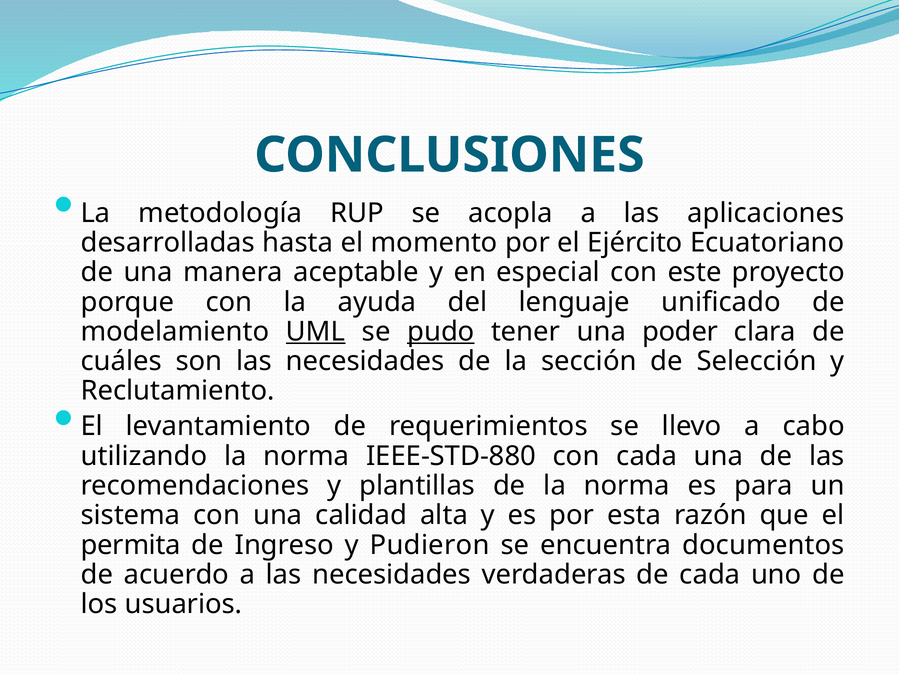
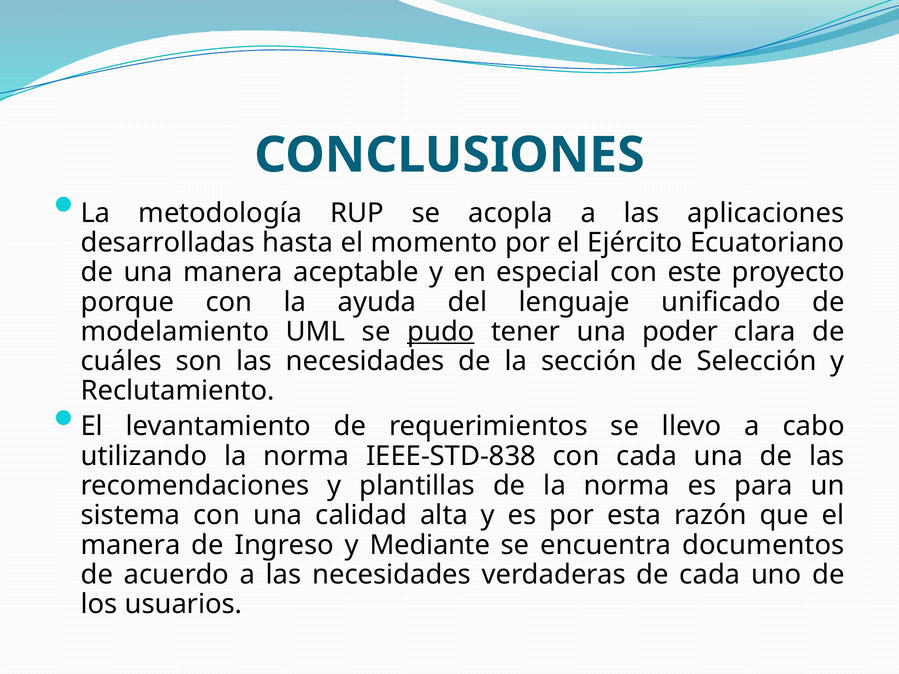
UML underline: present -> none (316, 332)
IEEE-STD-880: IEEE-STD-880 -> IEEE-STD-838 (451, 456)
permita: permita -> manera (131, 545)
Pudieron: Pudieron -> Mediante (430, 545)
